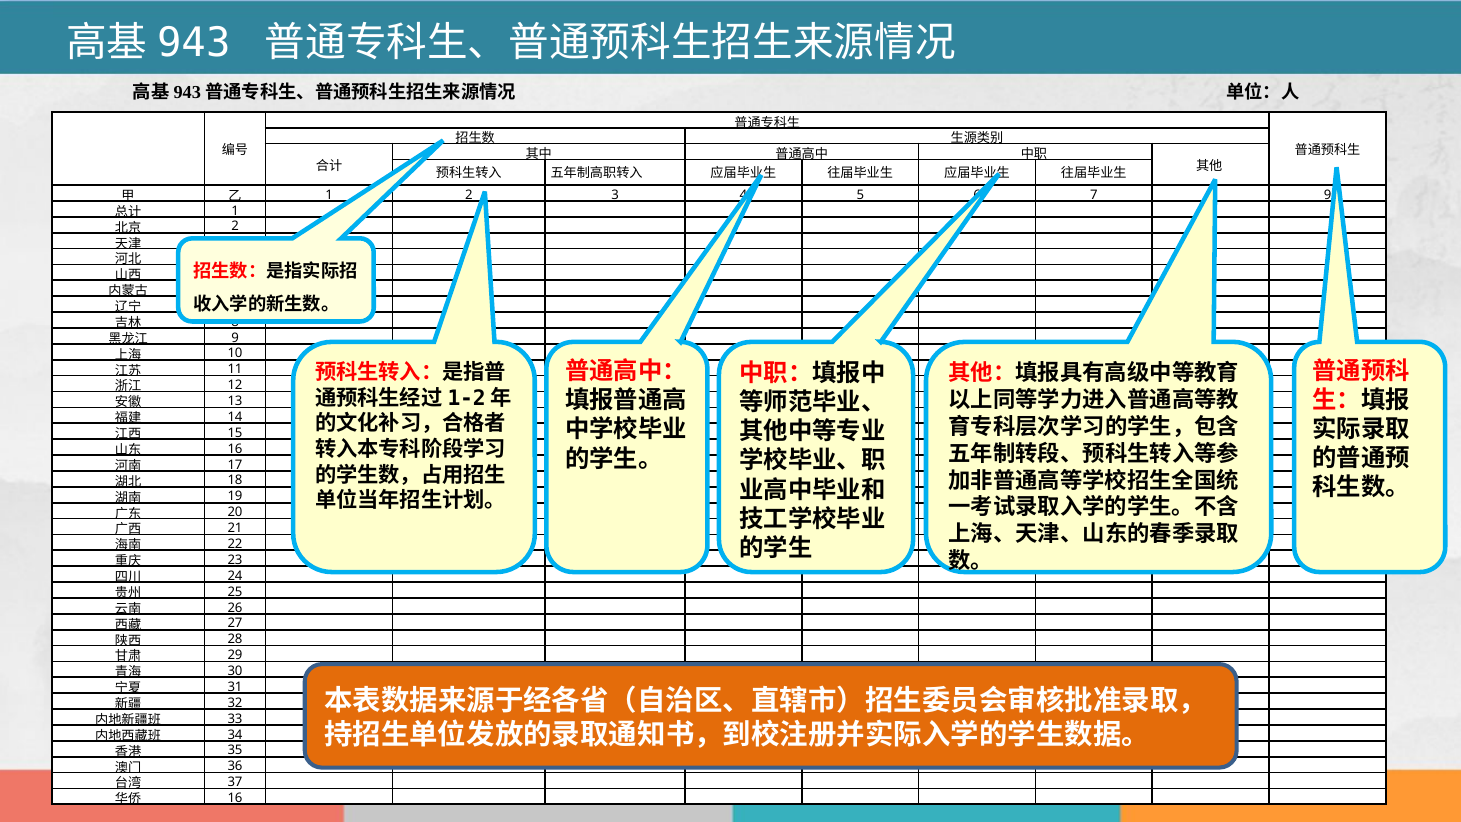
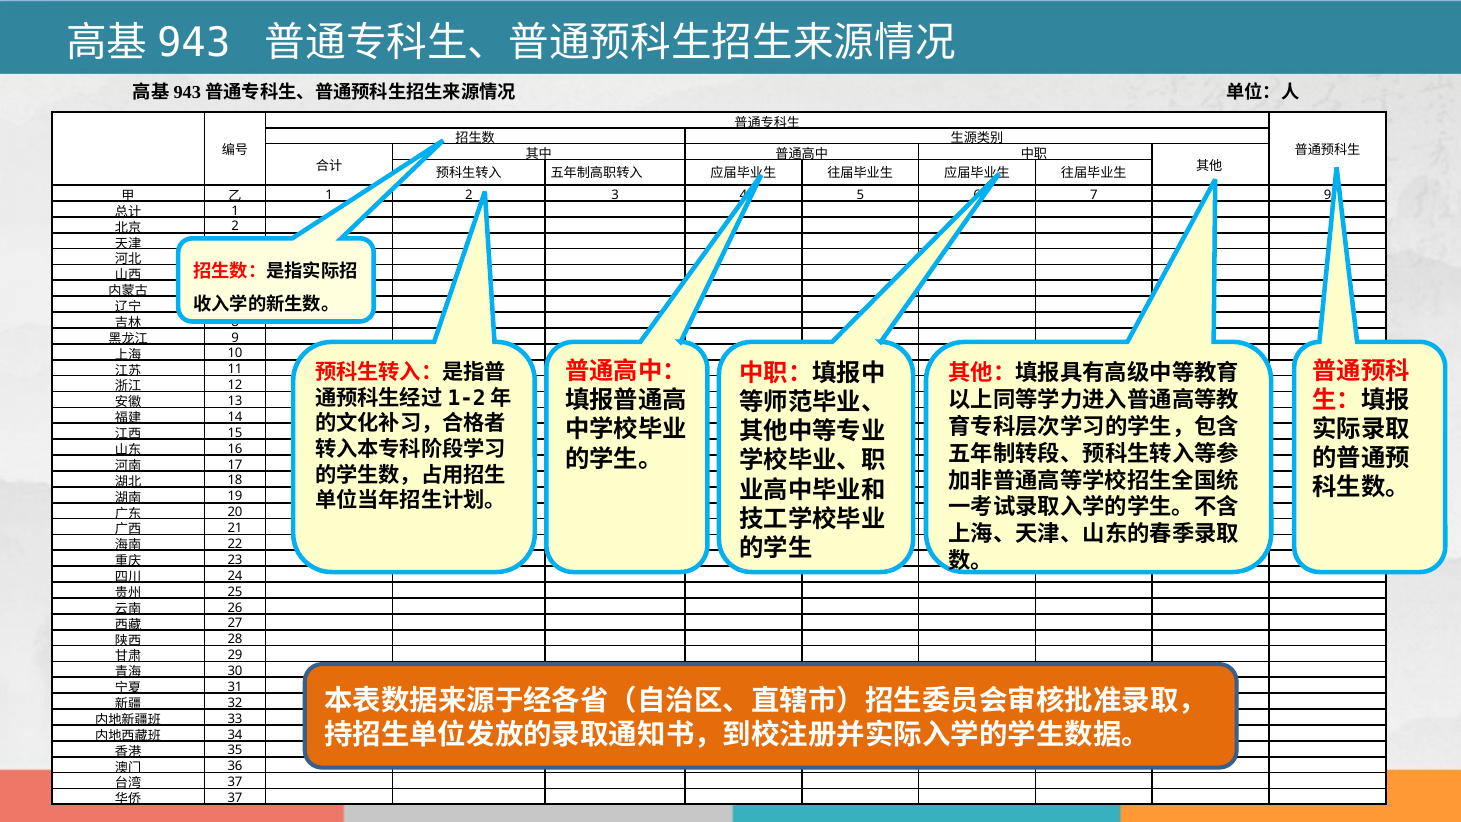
16: 16 -> 37 (235, 798)
